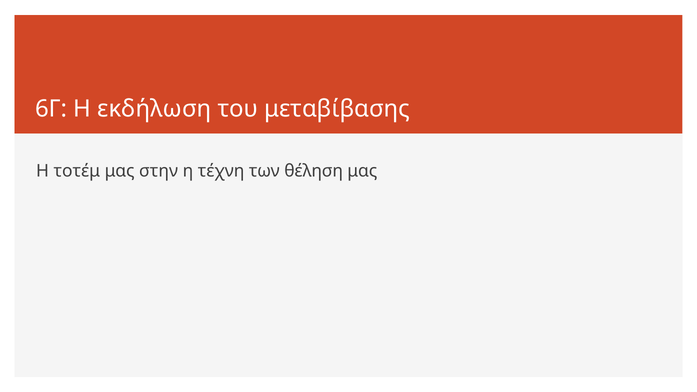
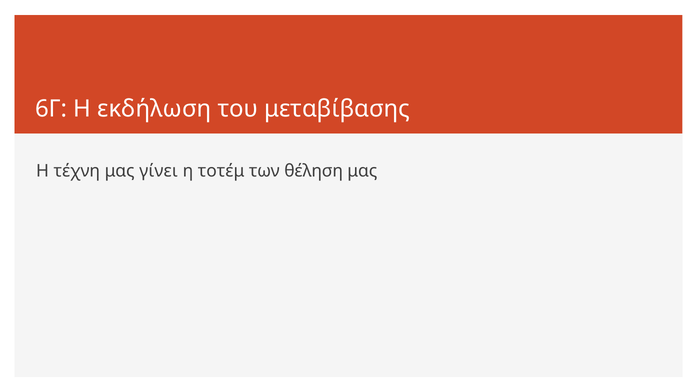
τοτέμ: τοτέμ -> τέχνη (77, 171)
στην: στην -> γίνει (158, 171)
τέχνη: τέχνη -> τοτέμ (221, 171)
